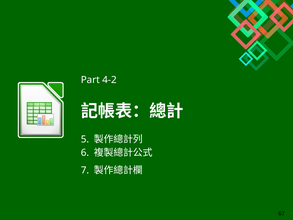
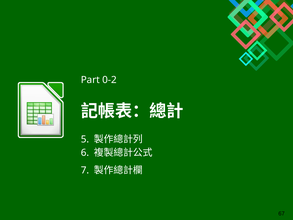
4-2: 4-2 -> 0-2 (109, 80)
